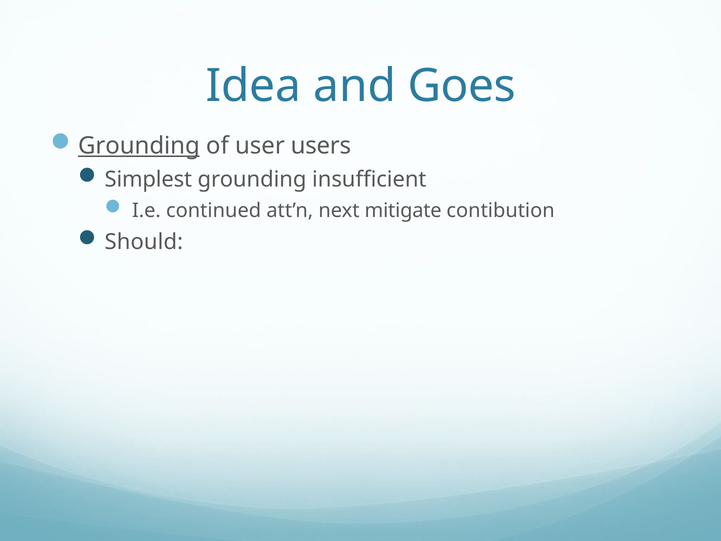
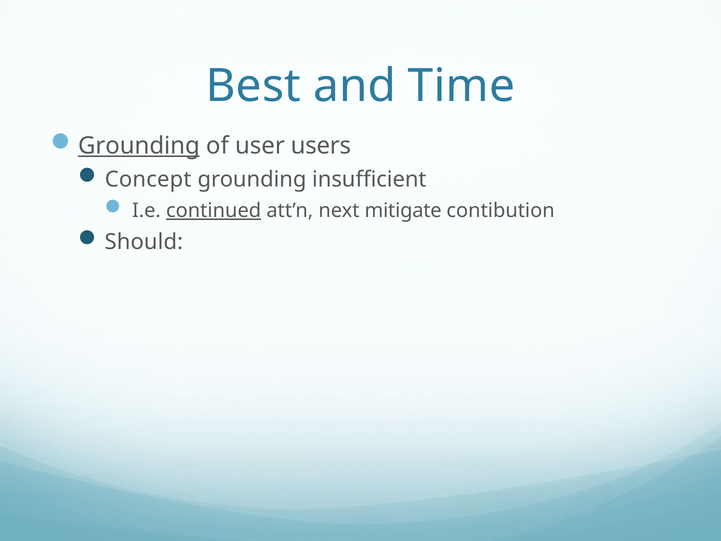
Idea: Idea -> Best (253, 86)
Goes: Goes -> Time (461, 86)
Simplest: Simplest -> Concept (148, 179)
continued underline: none -> present (214, 211)
